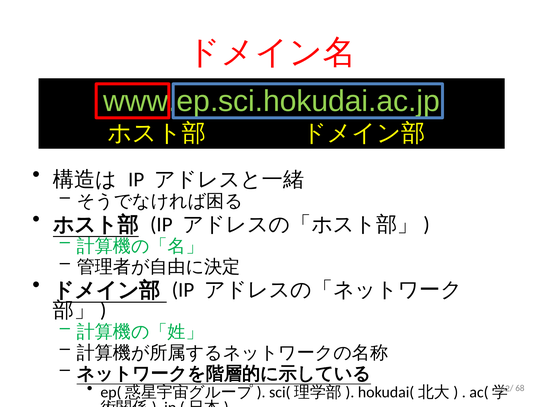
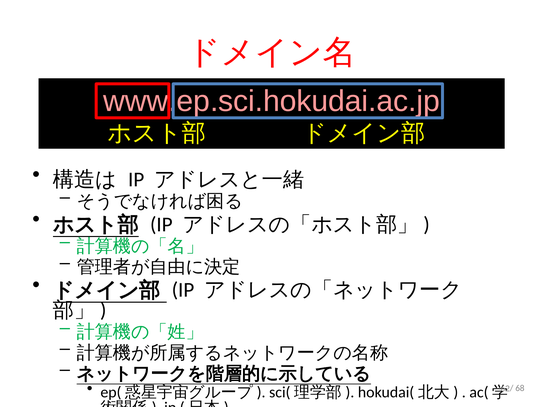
www.ep.sci.hokudai.ac.jp colour: light green -> pink (272, 101)
